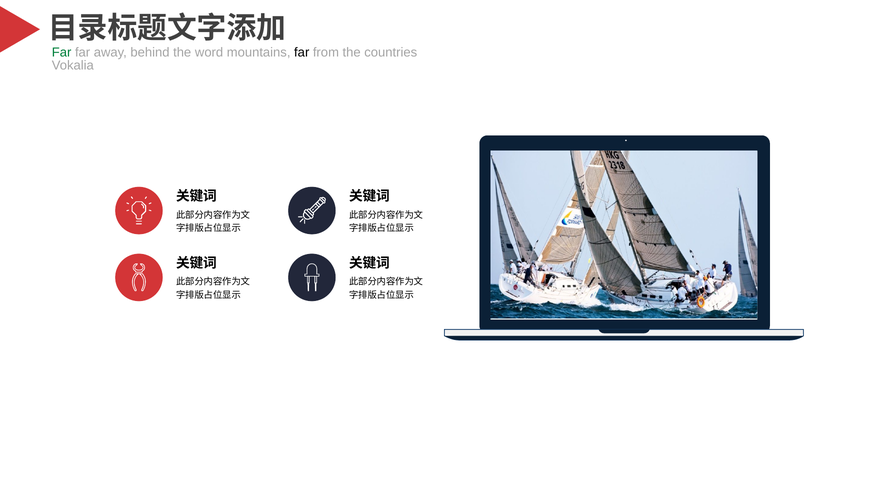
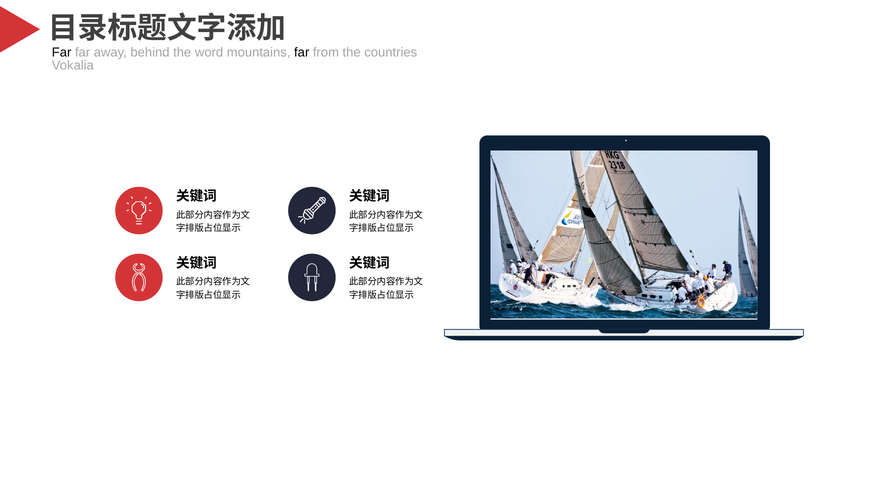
Far colour: green -> black (62, 53)
